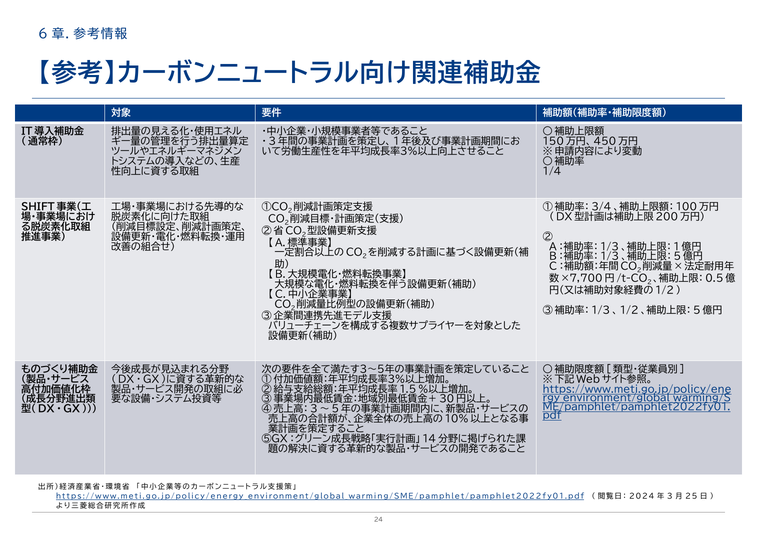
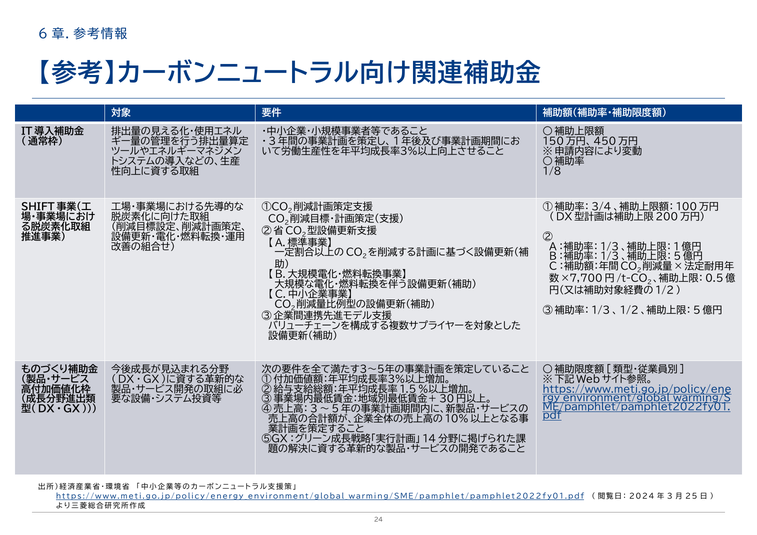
1/4: 1/4 -> 1/8 (552, 171)
